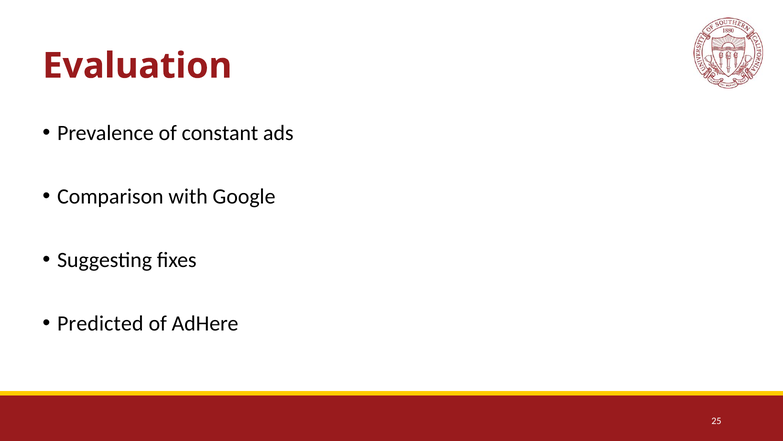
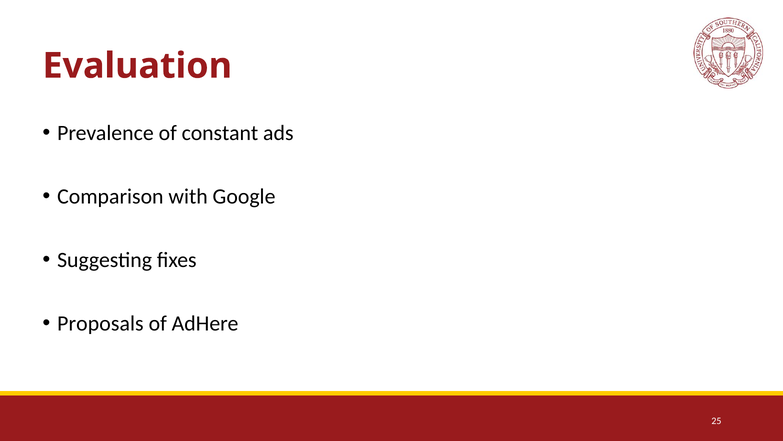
Predicted: Predicted -> Proposals (100, 323)
